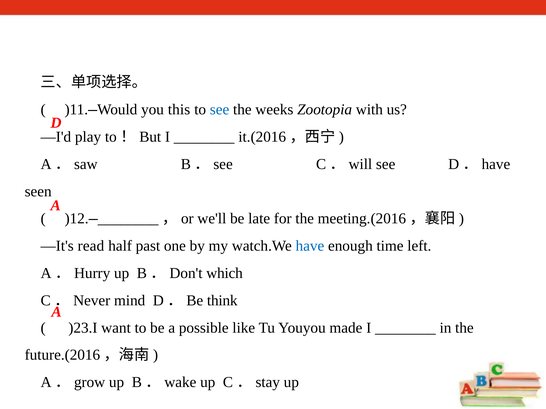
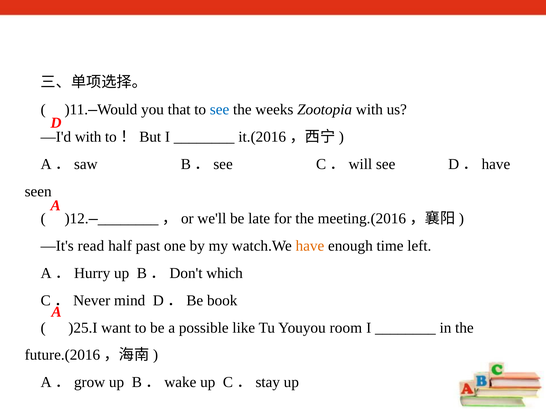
this: this -> that (179, 110)
—I'd play: play -> with (88, 137)
have colour: blue -> orange (310, 246)
think: think -> book (222, 301)
)23.I: )23.I -> )25.I (83, 328)
made: made -> room (346, 328)
